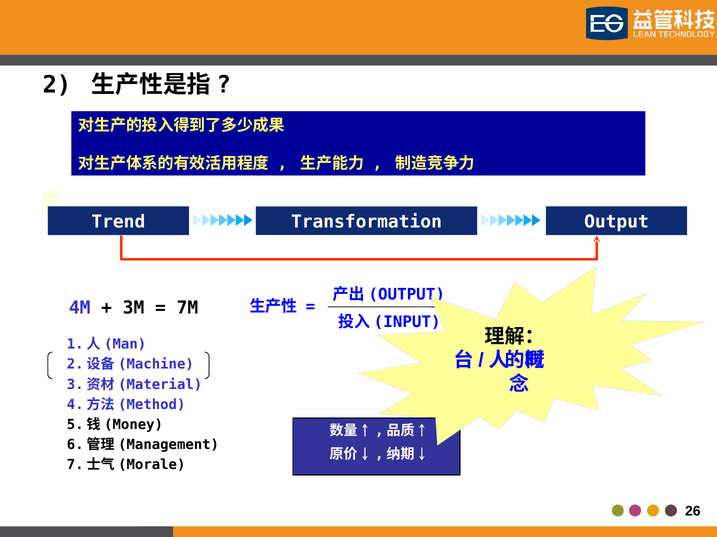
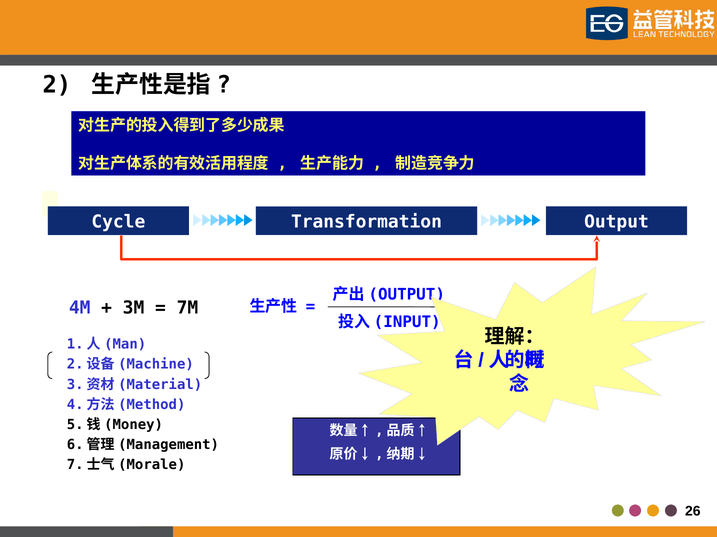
Trend: Trend -> Cycle (118, 222)
